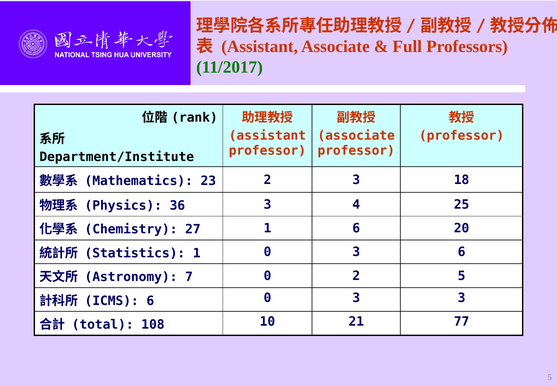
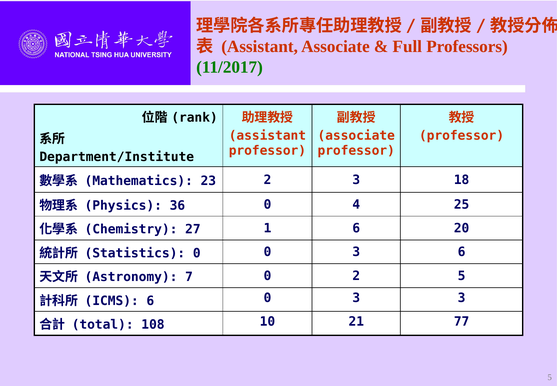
36 3: 3 -> 0 (267, 204)
Statistics 1: 1 -> 0 (197, 253)
